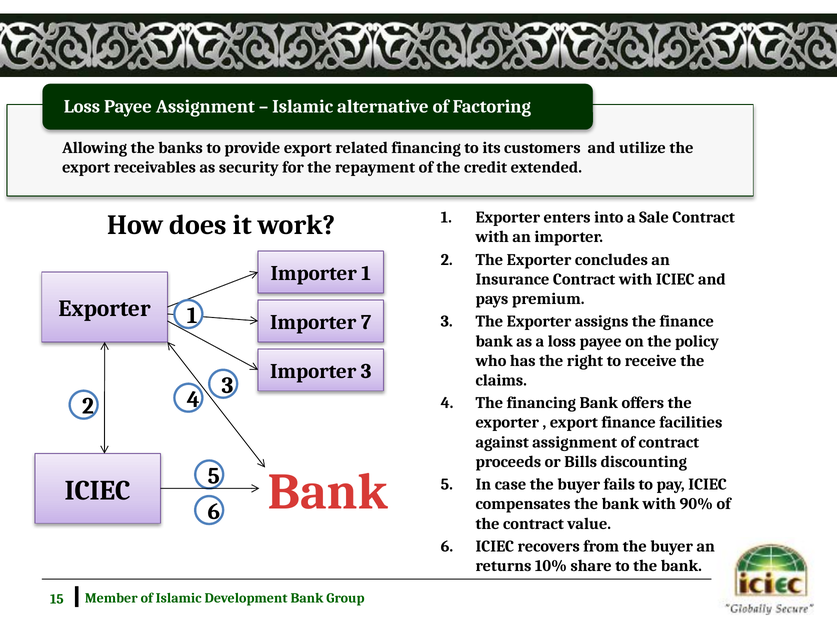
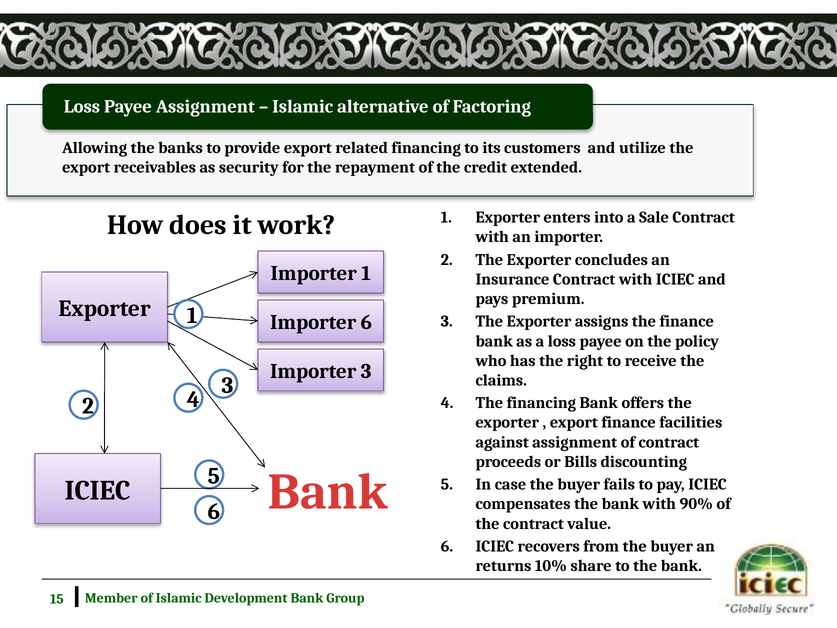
Importer 7: 7 -> 6 (366, 322)
